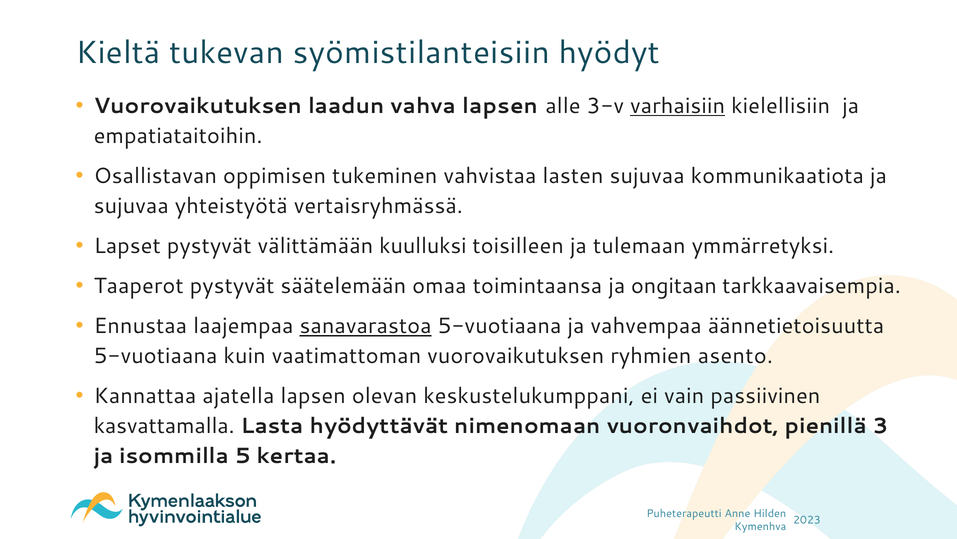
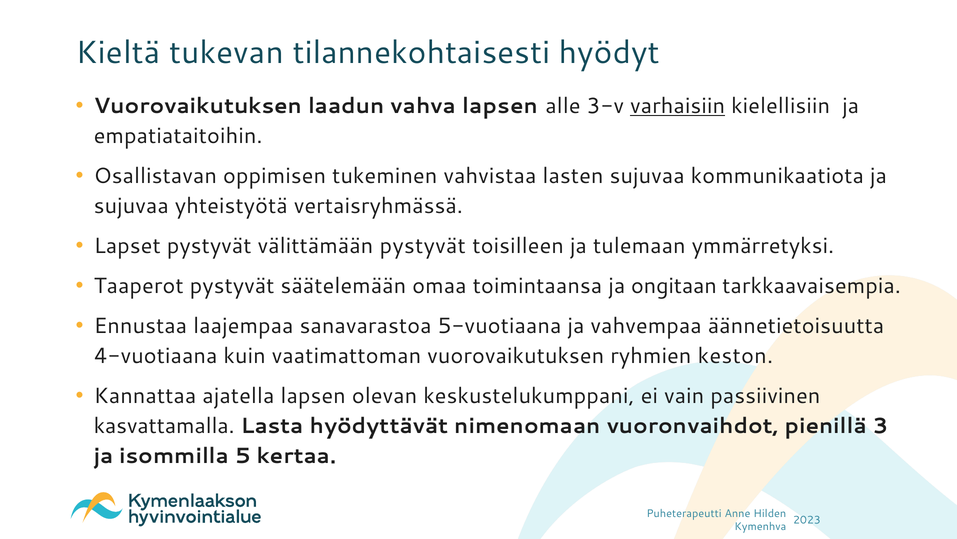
syömistilanteisiin: syömistilanteisiin -> tilannekohtaisesti (421, 53)
välittämään kuulluksi: kuulluksi -> pystyvät (423, 246)
sanavarastoa underline: present -> none (366, 326)
5-vuotiaana: 5-vuotiaana -> 4-vuotiaana (156, 356)
asento: asento -> keston (735, 356)
